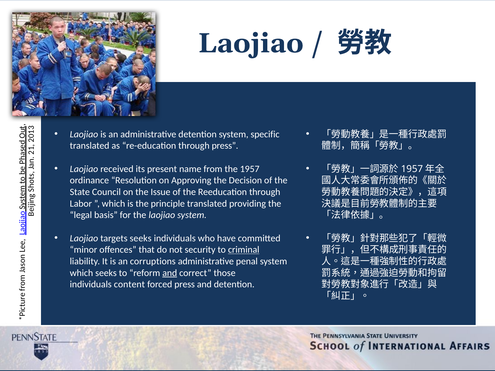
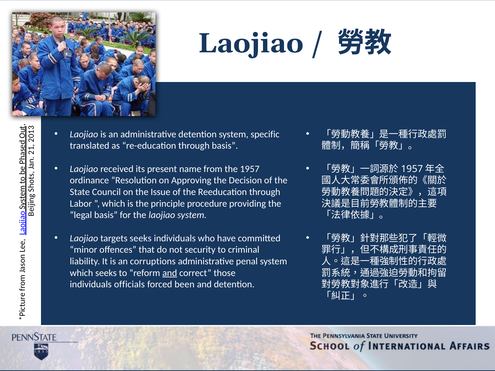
through press: press -> basis (225, 146)
principle translated: translated -> procedure (207, 204)
criminal underline: present -> none (244, 250)
content: content -> officials (129, 285)
forced press: press -> been (184, 285)
